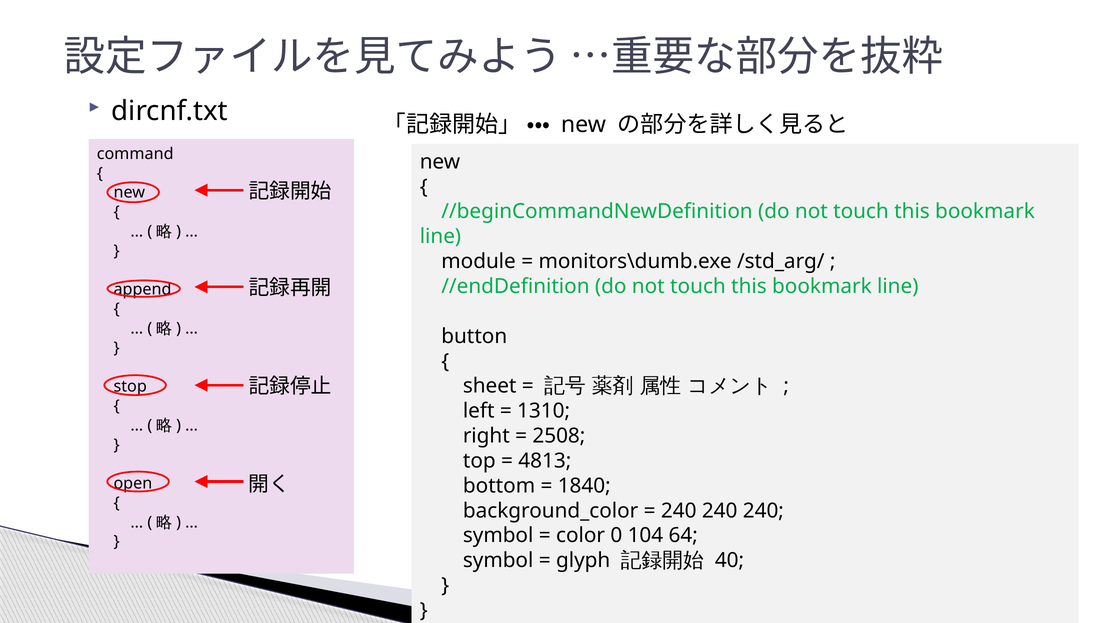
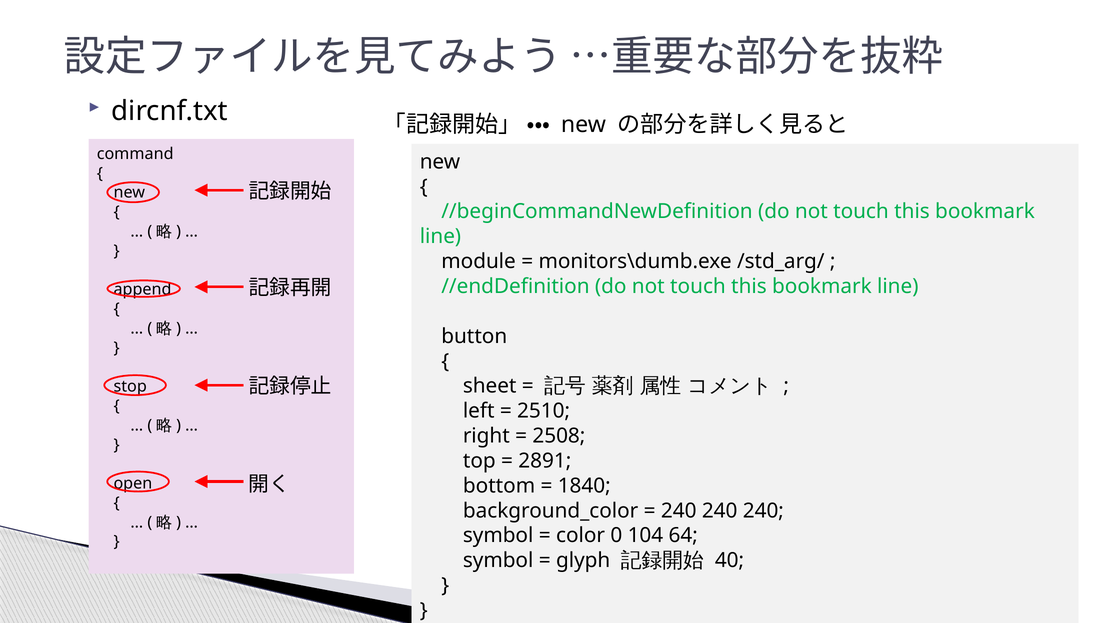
1310: 1310 -> 2510 (544, 411)
4813: 4813 -> 2891 (545, 461)
